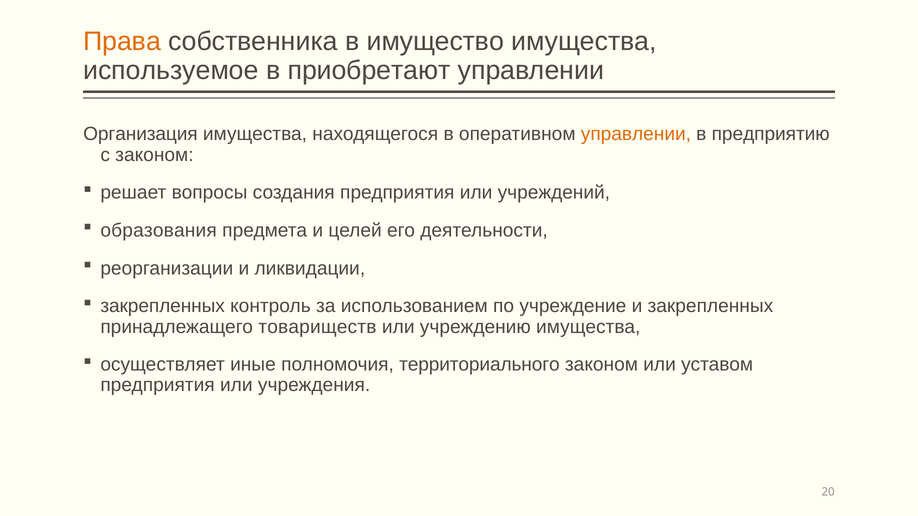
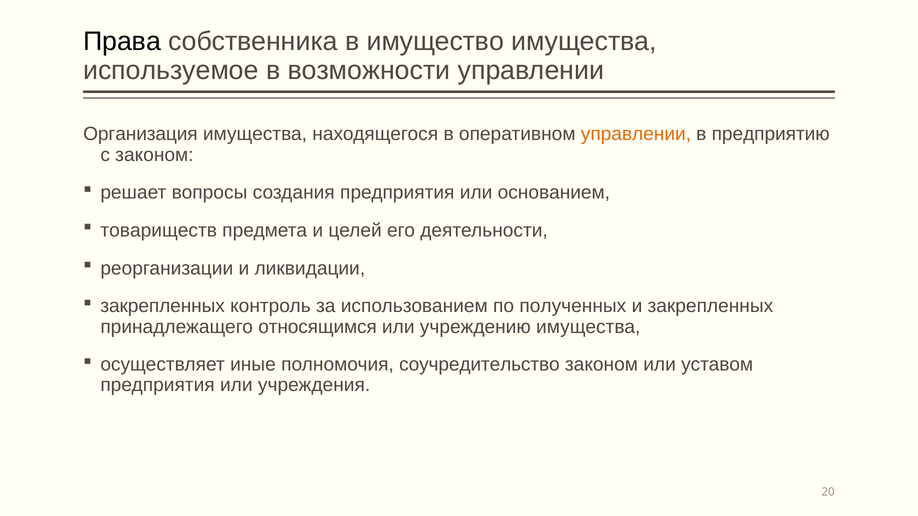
Права colour: orange -> black (122, 41)
приобретают: приобретают -> возможности (369, 70)
учреждений: учреждений -> основанием (554, 193)
образования: образования -> товариществ (159, 231)
учреждение: учреждение -> полученных (573, 306)
товариществ: товариществ -> относящимся (318, 327)
территориального: территориального -> соучредительство (479, 365)
